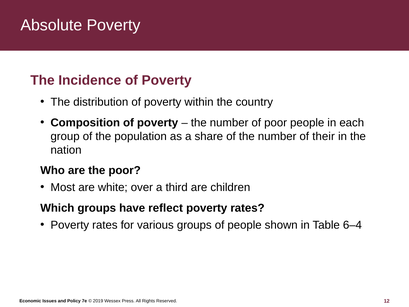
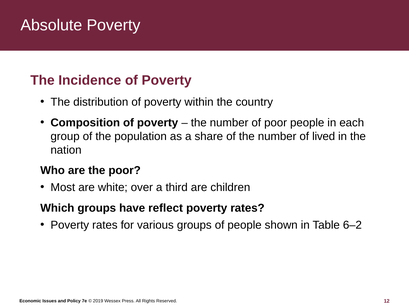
their: their -> lived (324, 136)
6–4: 6–4 -> 6–2 (352, 225)
